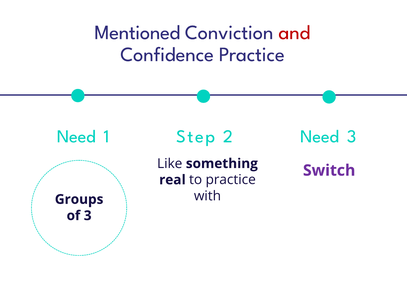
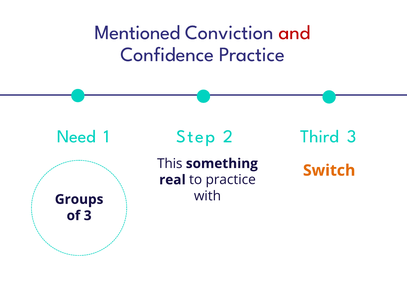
2 Need: Need -> Third (319, 136)
Like: Like -> This (170, 164)
Switch colour: purple -> orange (329, 171)
